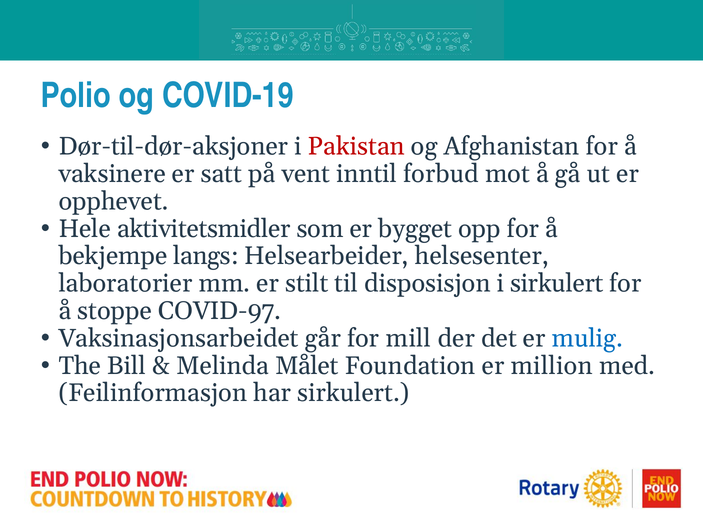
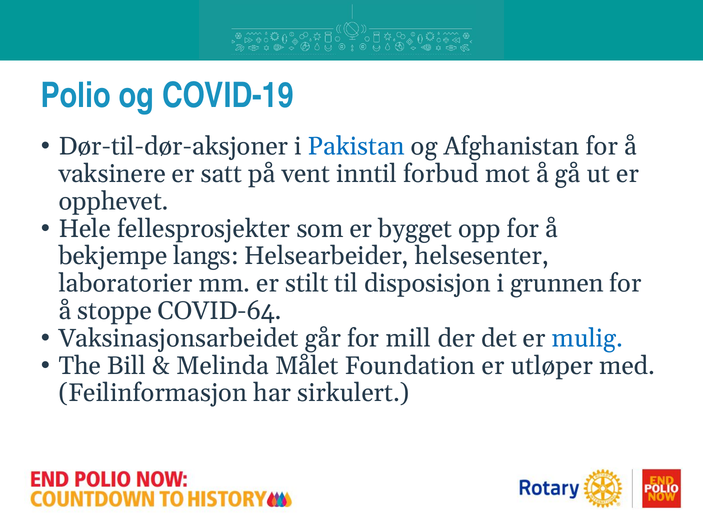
Pakistan colour: red -> blue (356, 147)
aktivitetsmidler: aktivitetsmidler -> fellesprosjekter (204, 229)
i sirkulert: sirkulert -> grunnen (557, 284)
COVID-97: COVID-97 -> COVID-64 (220, 311)
million: million -> utløper (552, 366)
